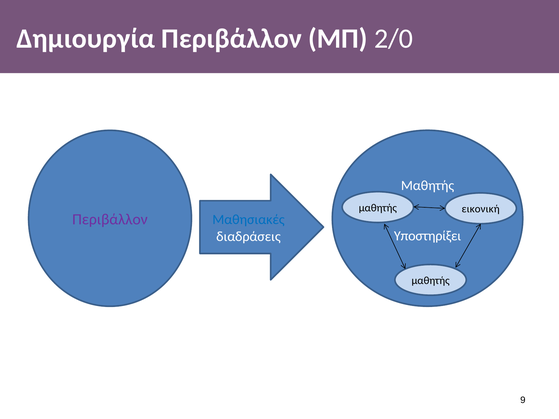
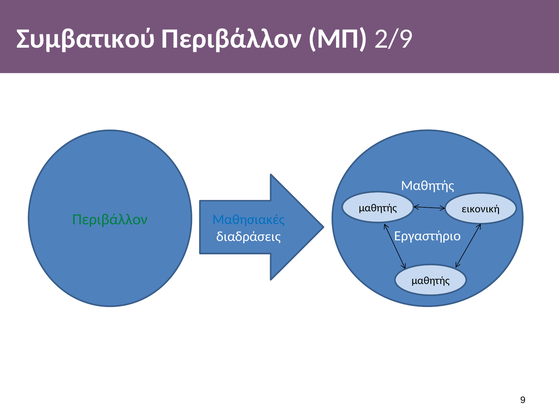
Δημιουργία: Δημιουργία -> Συμβατικού (86, 39)
2/0: 2/0 -> 2/9 (394, 39)
Περιβάλλον colour: purple -> green (110, 220)
Υποστηρίξει: Υποστηρίξει -> Εργαστήριο (427, 236)
